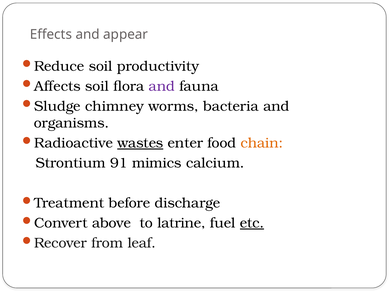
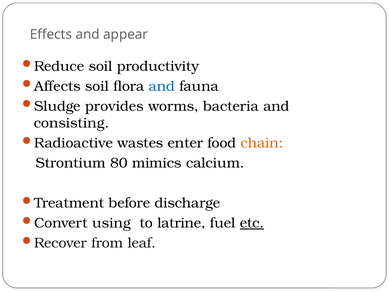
and colour: purple -> blue (162, 86)
chimney: chimney -> provides (114, 106)
organisms: organisms -> consisting (71, 123)
wastes underline: present -> none (140, 143)
91: 91 -> 80 (119, 163)
above: above -> using (111, 223)
